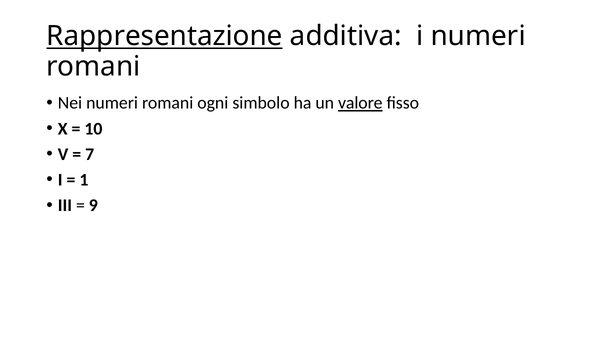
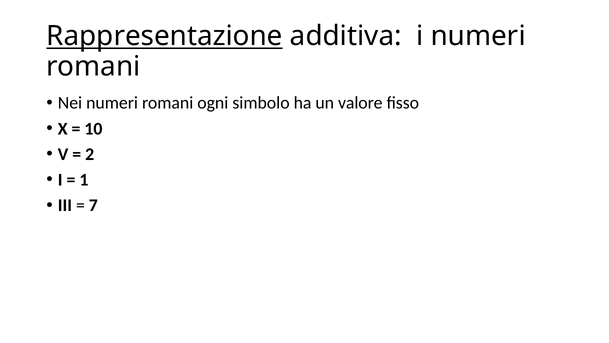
valore underline: present -> none (360, 103)
7: 7 -> 2 (90, 154)
9: 9 -> 7 (93, 205)
